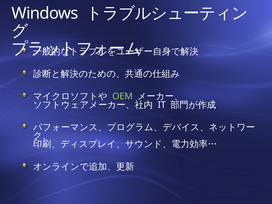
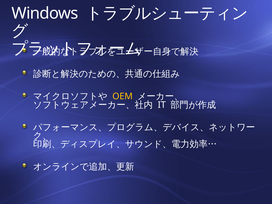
OEM colour: light green -> yellow (123, 96)
